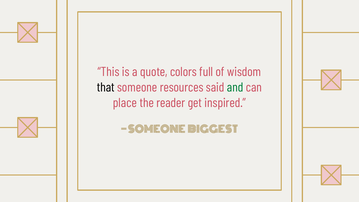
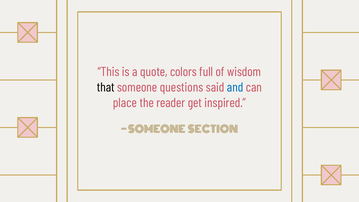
resources: resources -> questions (182, 87)
and colour: green -> blue (235, 87)
BIGGEST: BIGGEST -> SECTION (213, 129)
